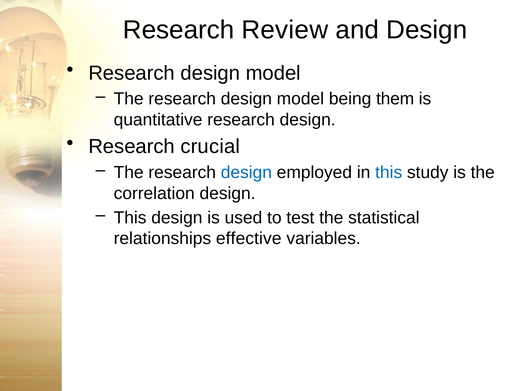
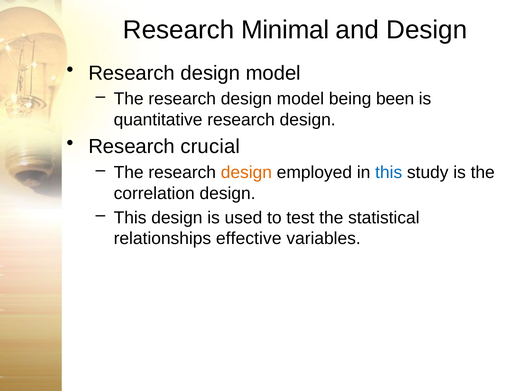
Review: Review -> Minimal (285, 30)
them: them -> been (395, 99)
design colour: blue -> orange (246, 172)
